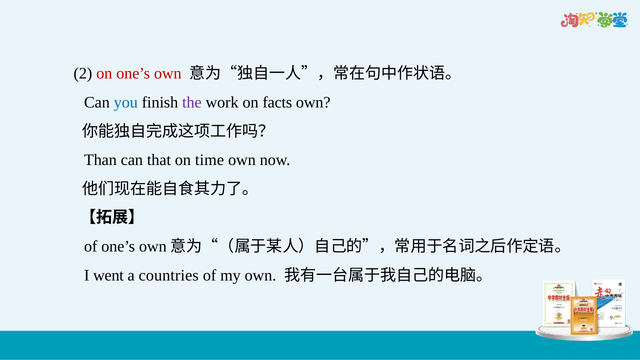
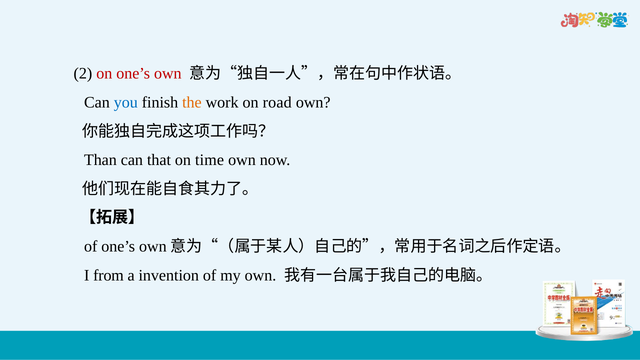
the colour: purple -> orange (192, 102)
facts: facts -> road (277, 102)
went: went -> from (108, 275)
countries: countries -> invention (169, 275)
